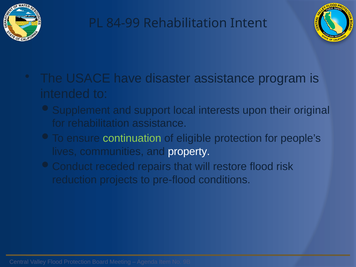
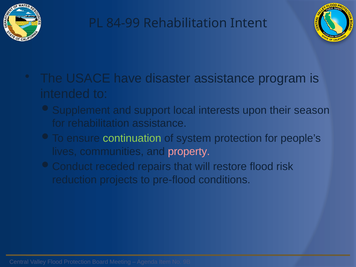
original: original -> season (312, 110)
eligible: eligible -> system (194, 138)
property colour: white -> pink (189, 151)
